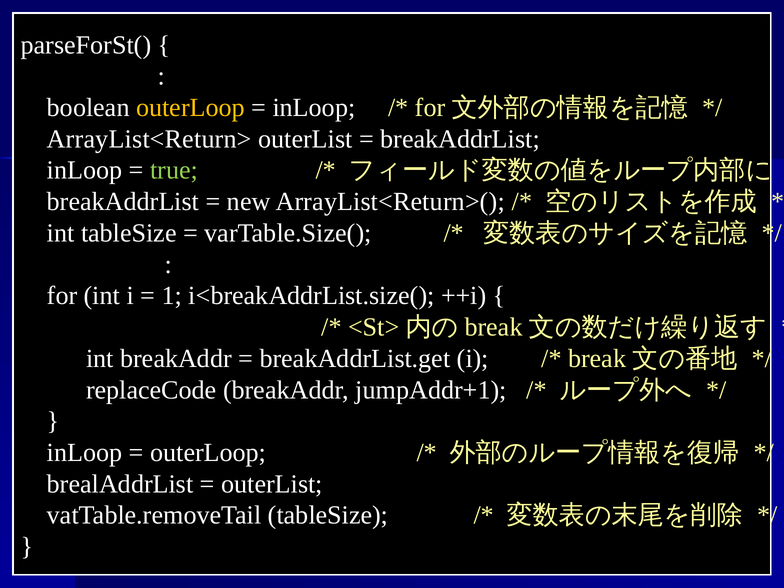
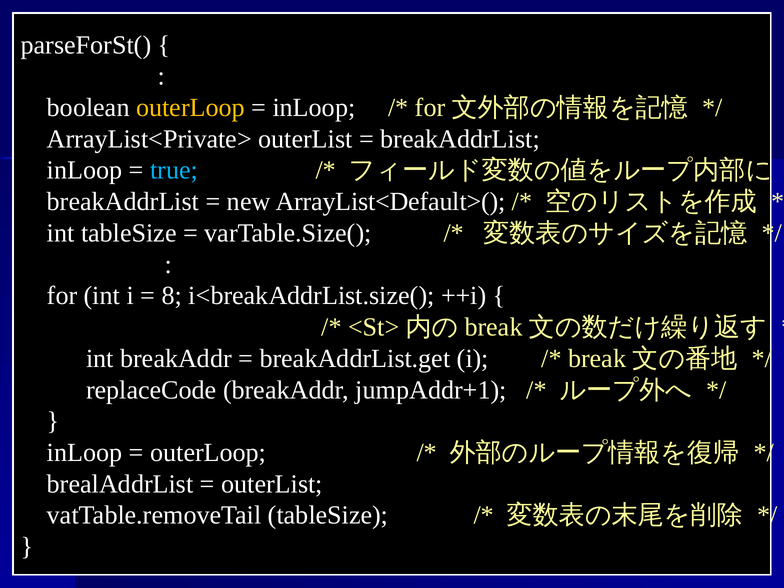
ArrayList<Return>: ArrayList<Return> -> ArrayList<Private> (149, 139)
true colour: light green -> light blue (174, 170)
ArrayList<Return>(: ArrayList<Return>( -> ArrayList<Default>( (390, 202)
1: 1 -> 8 (172, 296)
